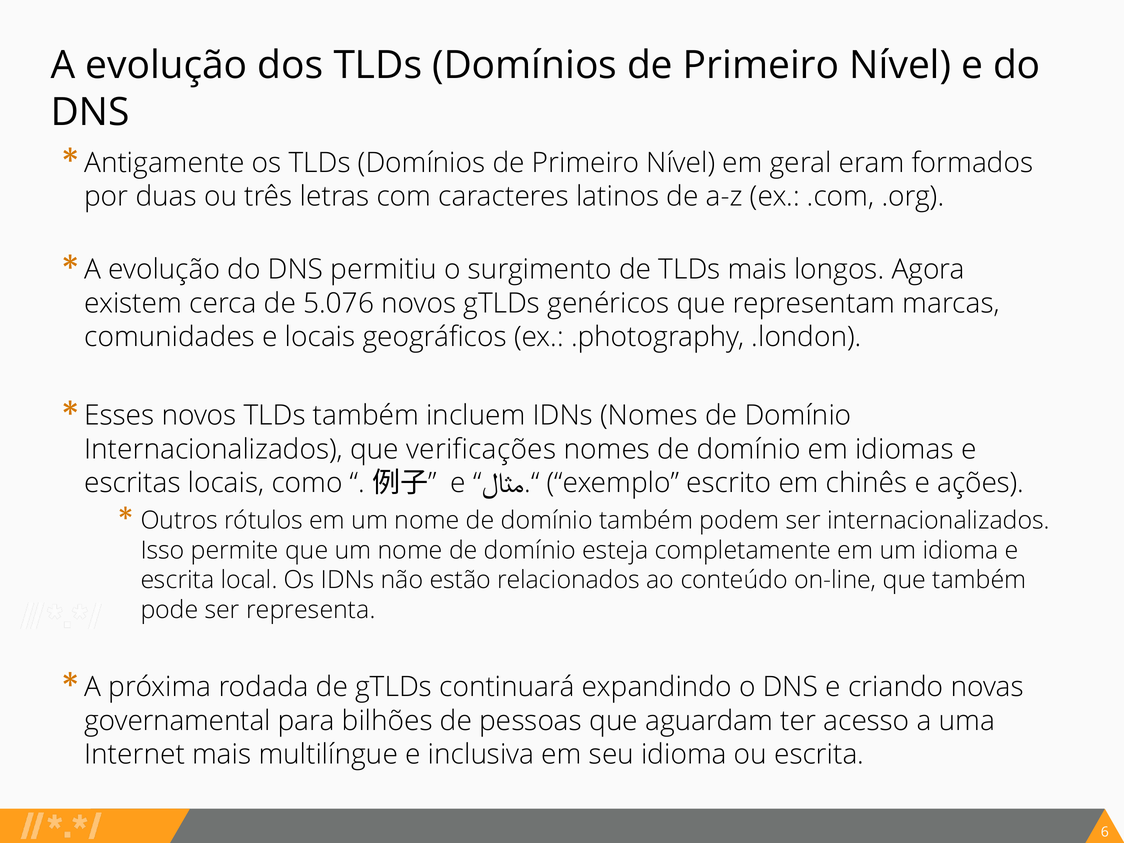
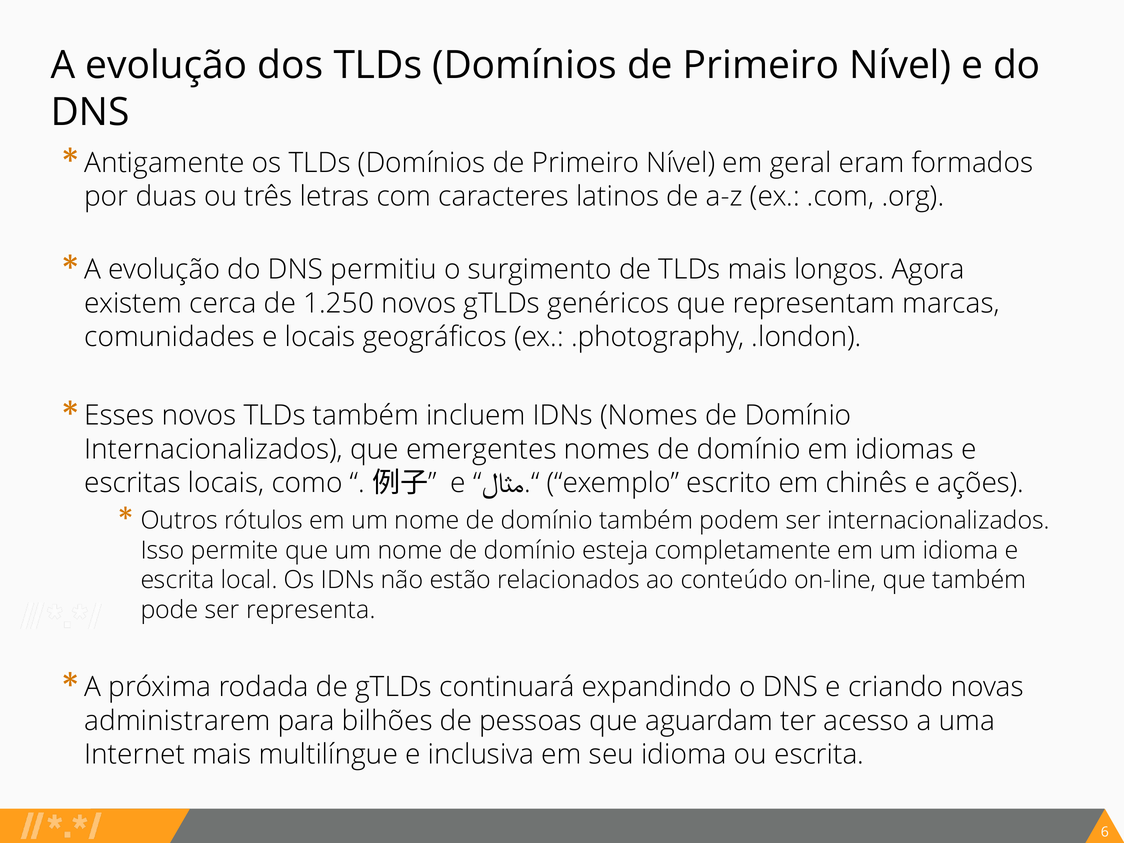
5.076: 5.076 -> 1.250 (339, 303)
verificações: verificações -> emergentes (481, 449)
governamental: governamental -> administrarem (177, 721)
